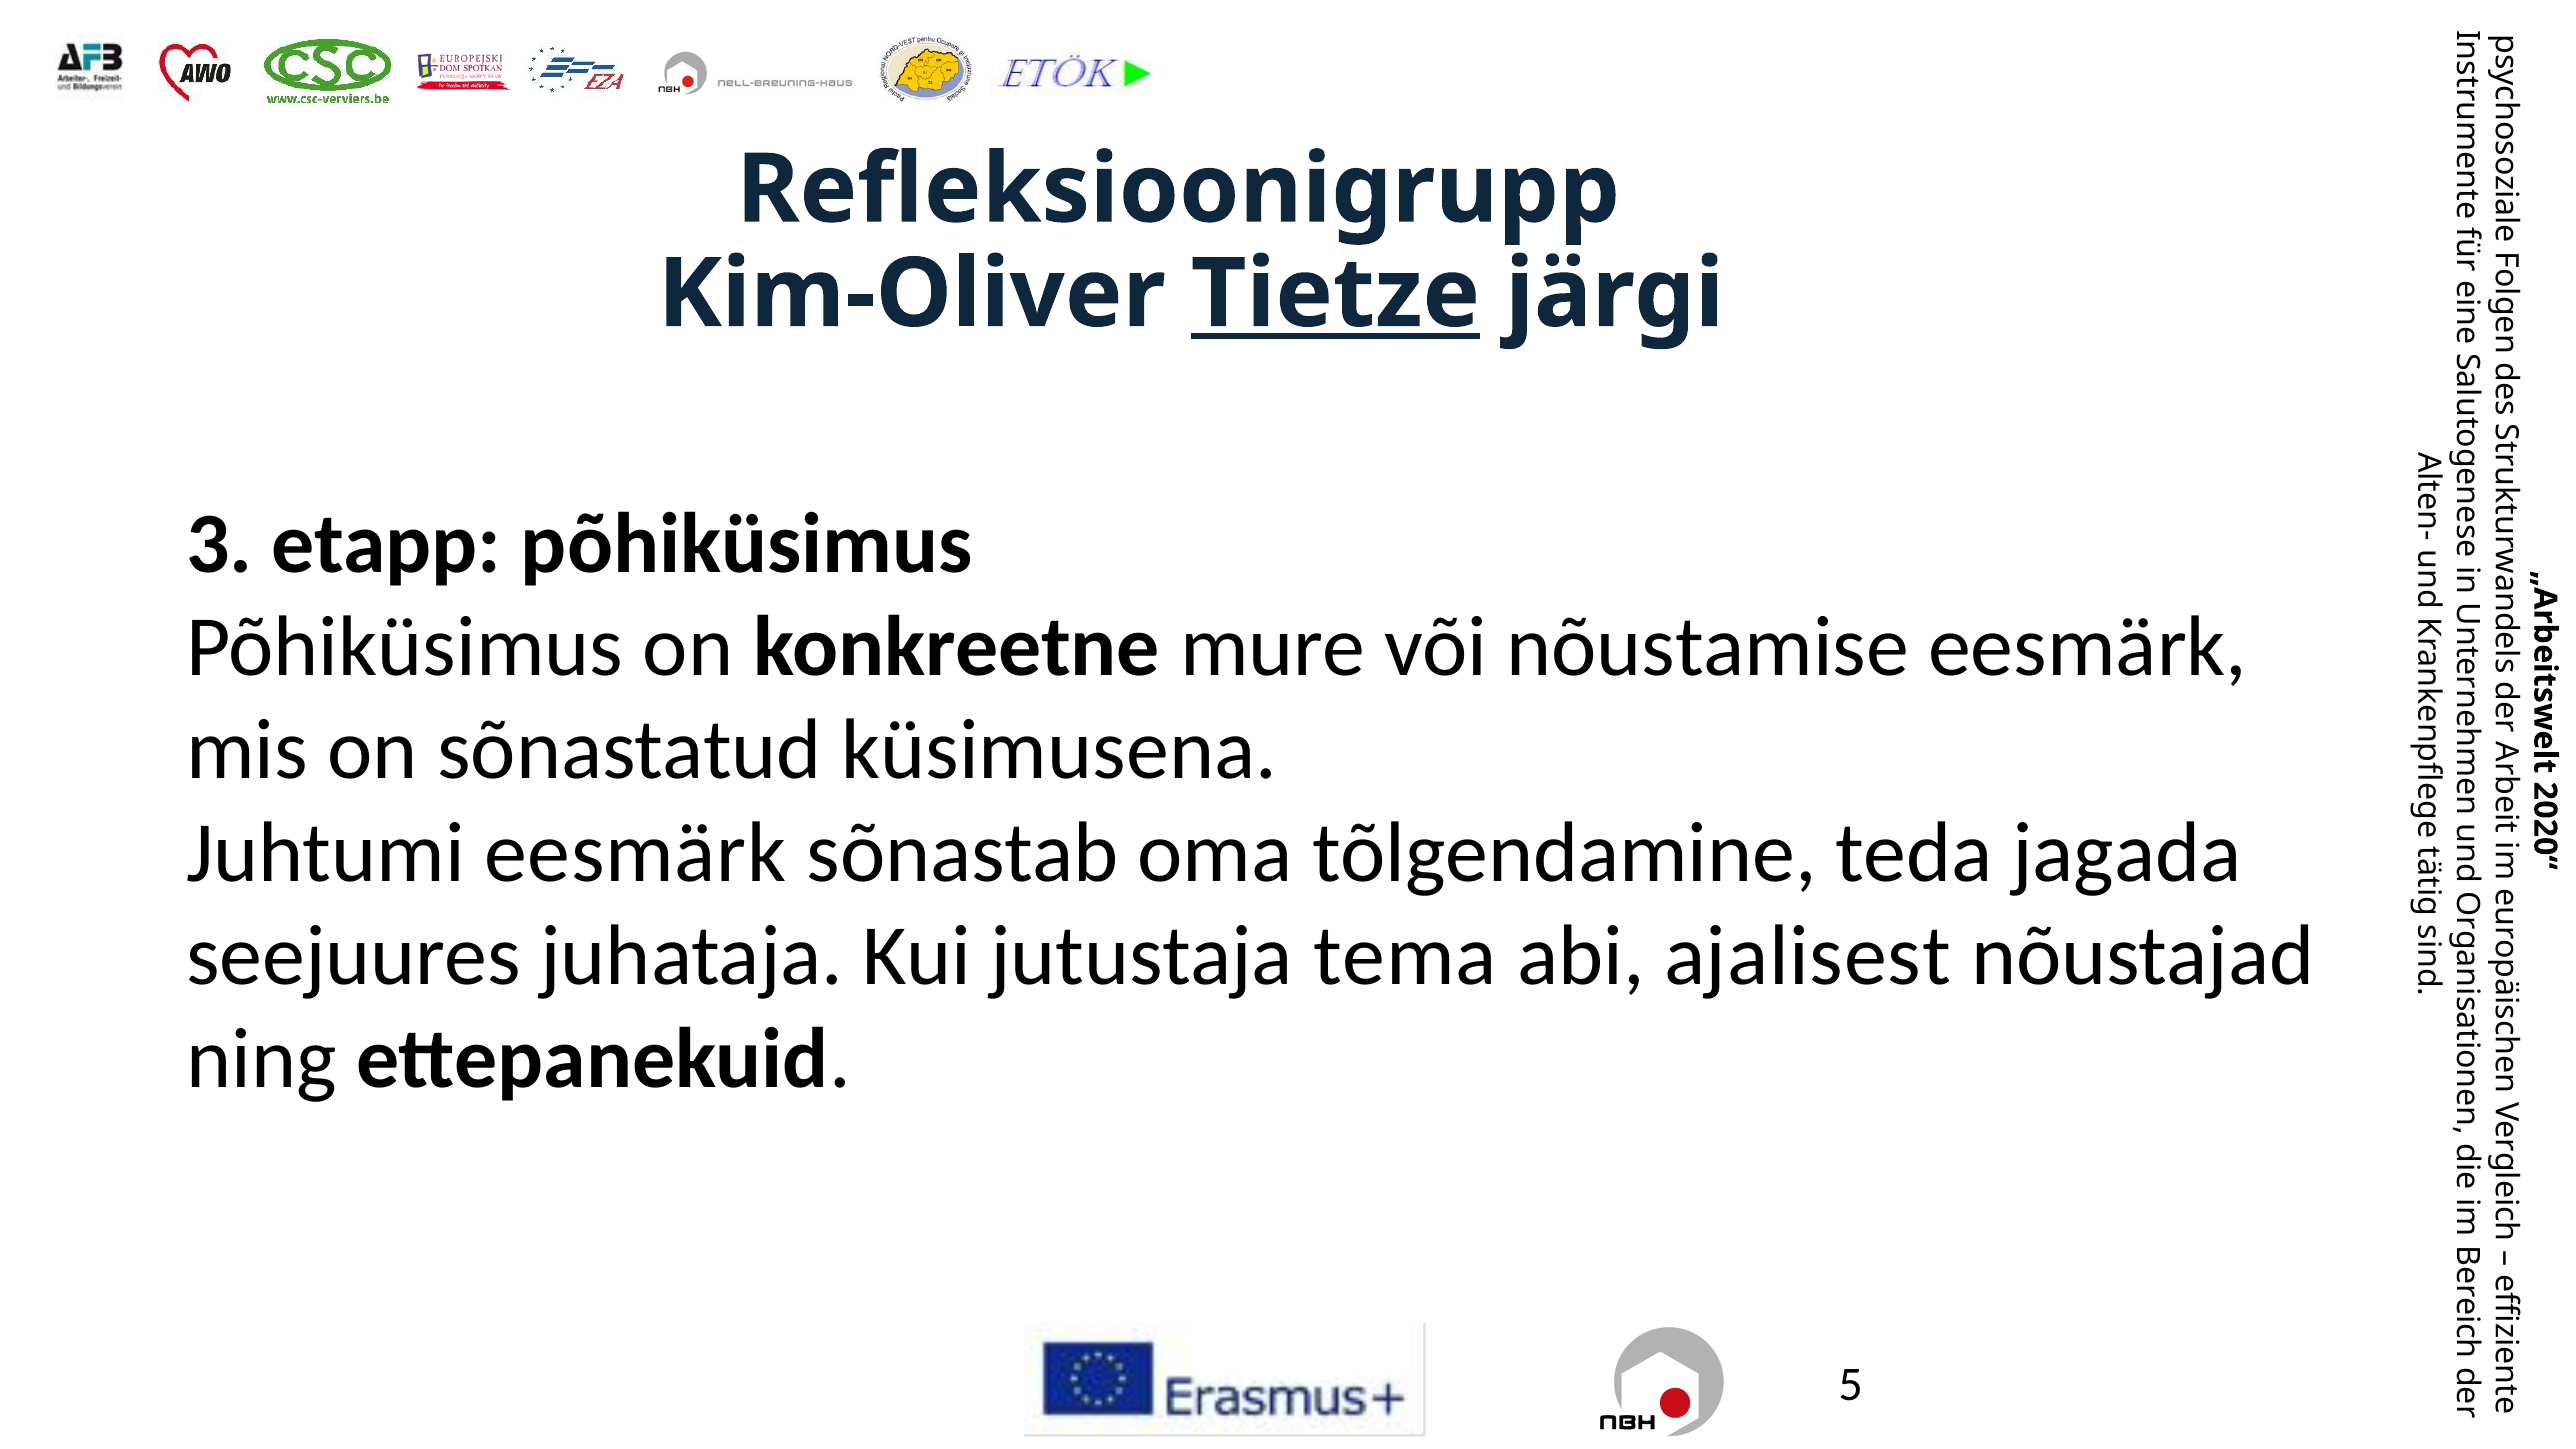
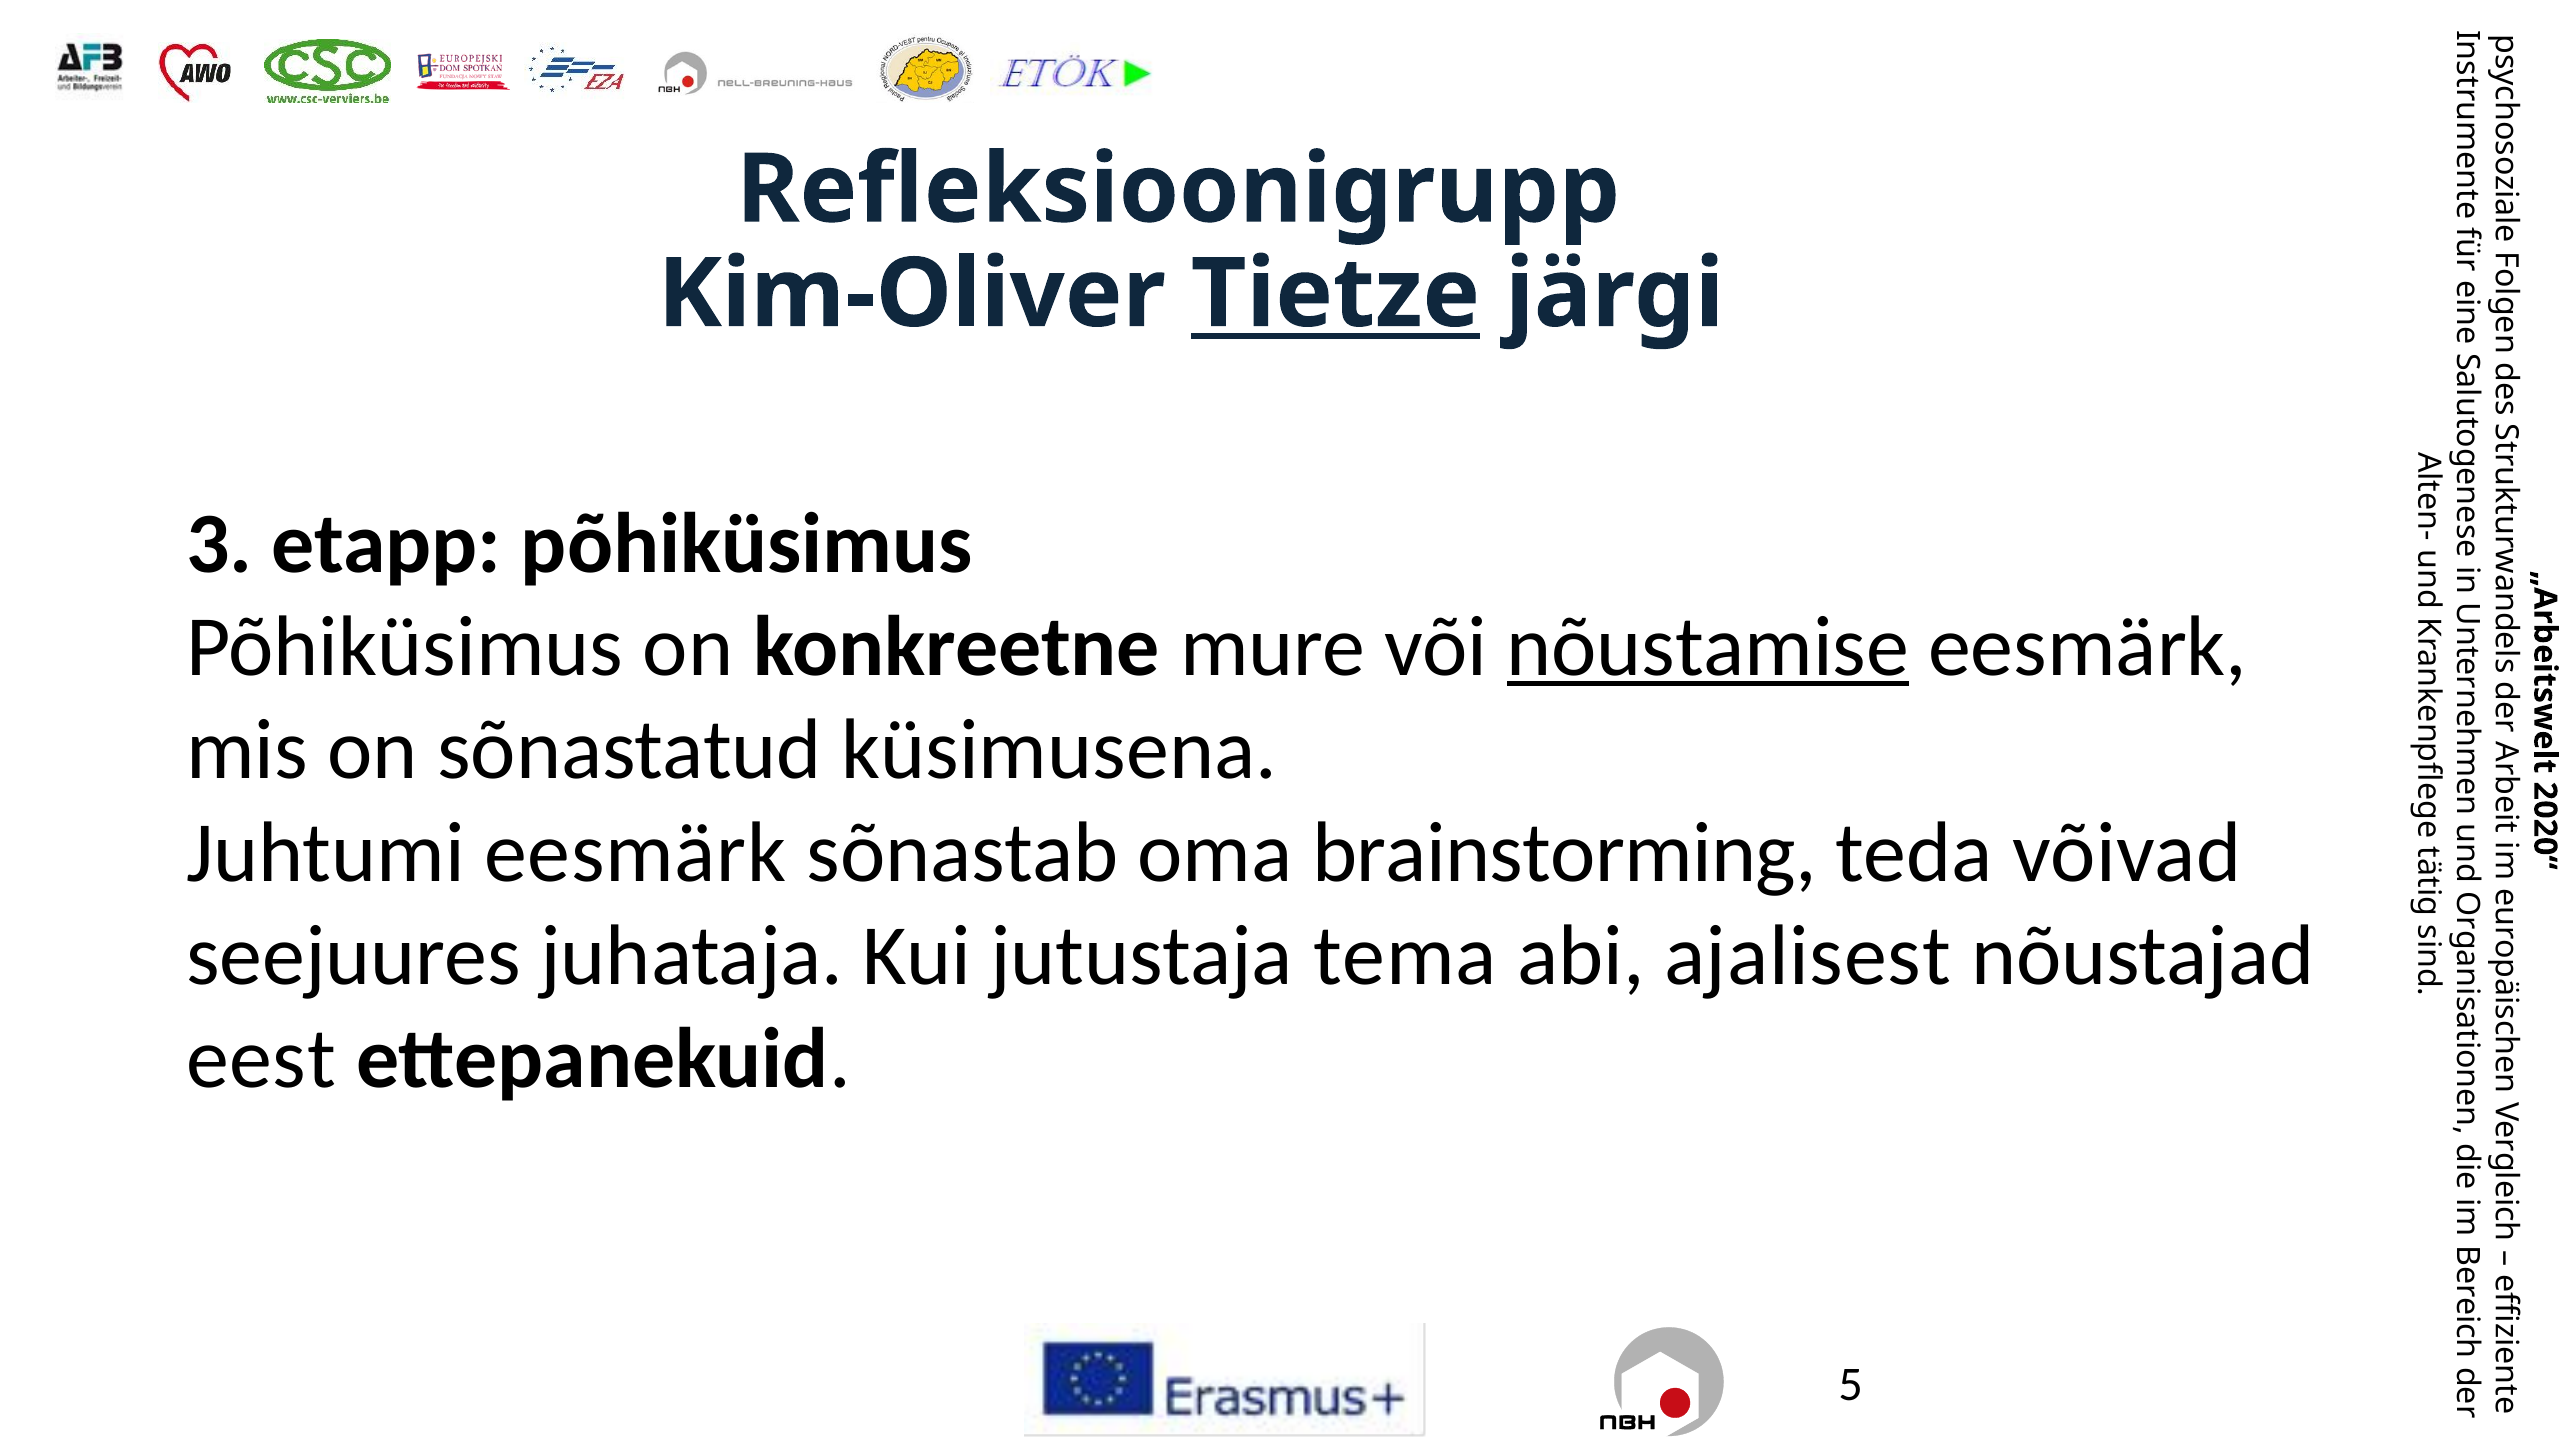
nõustamise underline: none -> present (1708, 647)
tõlgendamine: tõlgendamine -> brainstorming (1565, 853)
jagada: jagada -> võivad (2127, 853)
ning: ning -> eest (261, 1059)
